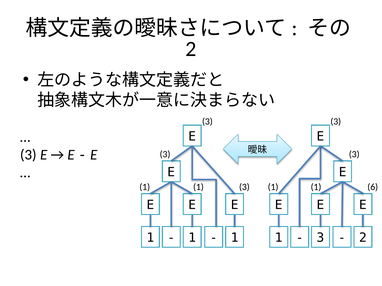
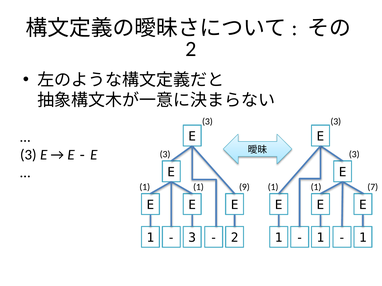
1 3: 3 -> 9 (244, 187)
6: 6 -> 7 (373, 187)
1: 1 -> 3 (192, 238)
1: 1 -> 2 (235, 238)
3: 3 -> 1 (321, 238)
2: 2 -> 1 (363, 238)
